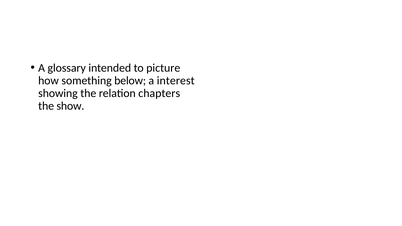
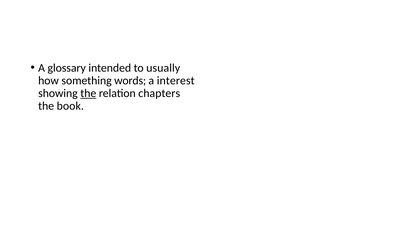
picture: picture -> usually (163, 68)
below: below -> words (130, 81)
the underline: none -> present (88, 93)
show: show -> book (70, 106)
